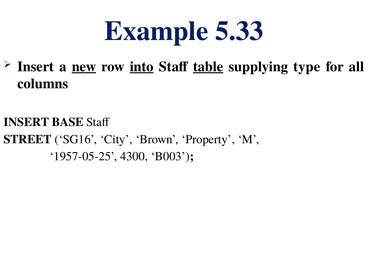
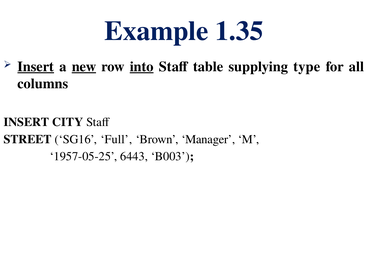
5.33: 5.33 -> 1.35 (239, 31)
Insert underline: none -> present (36, 67)
table underline: present -> none (208, 67)
BASE: BASE -> CITY (68, 122)
City: City -> Full (116, 139)
Property: Property -> Manager (208, 139)
4300: 4300 -> 6443 (134, 156)
